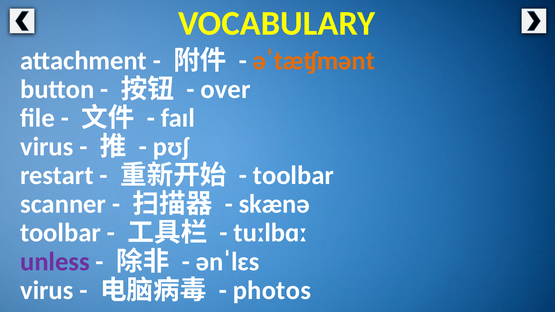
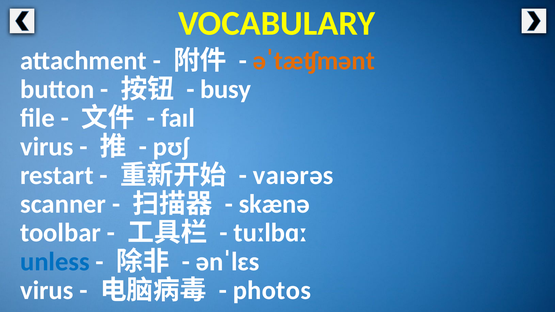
over: over -> busy (226, 89)
toolbar: toolbar -> vaɪərəs (293, 176)
unless colour: purple -> blue (55, 262)
